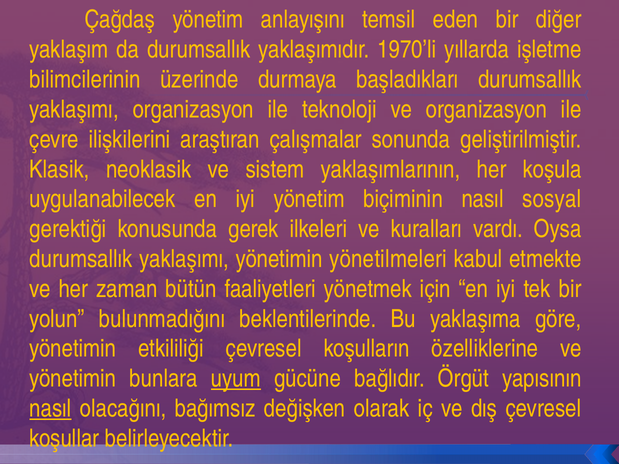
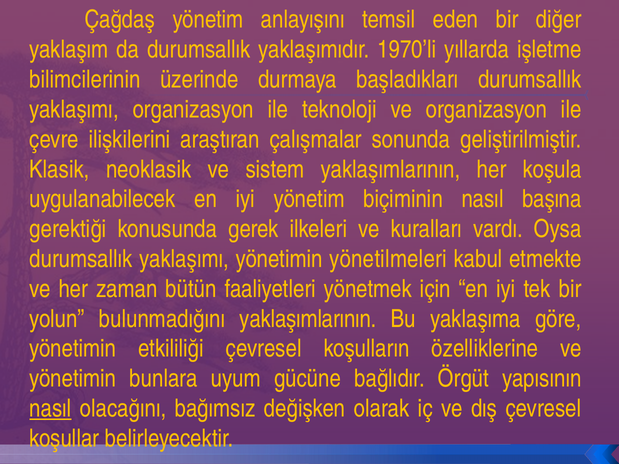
sosyal: sosyal -> başına (552, 199)
bulunmadığını beklentilerinde: beklentilerinde -> yaklaşımlarının (308, 319)
uyum underline: present -> none (236, 379)
